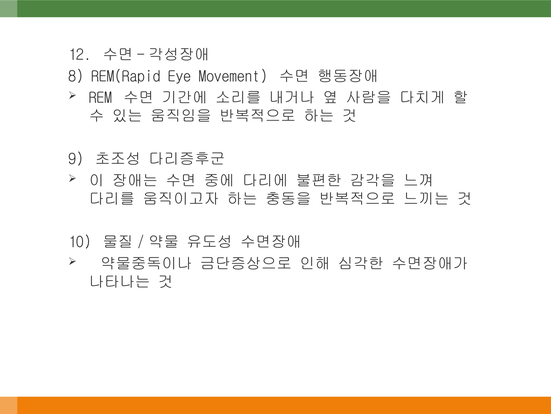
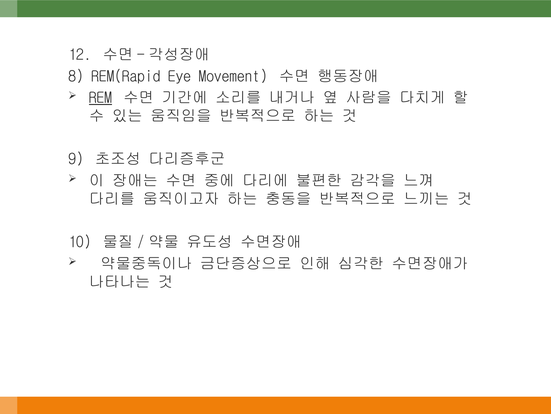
REM underline: none -> present (100, 98)
